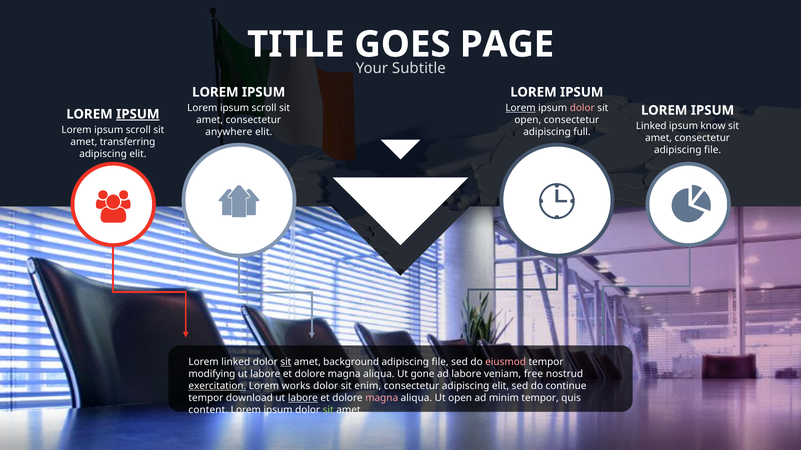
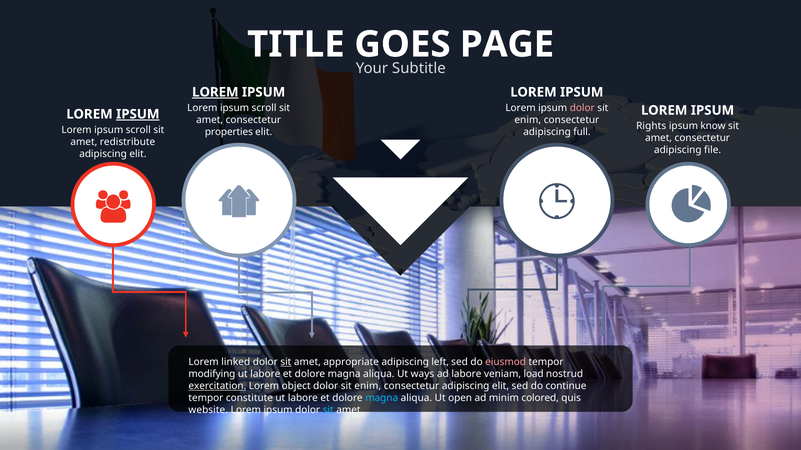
LOREM underline: none -> present (215, 92)
Lorem underline: present -> none (520, 108)
open: open -> enim (528, 120)
Linked: Linked -> Rights (651, 126)
anywhere: anywhere -> properties (229, 132)
transferring: transferring -> redistribute (128, 142)
background: background -> appropriate (351, 362)
file: file -> left (440, 362)
gone: gone -> ways (422, 374)
free: free -> load (534, 374)
works: works -> object (296, 386)
download: download -> constitute (249, 399)
labore underline: present -> none (303, 399)
magna colour: pink -> light blue (382, 399)
minim tempor: tempor -> colored (540, 399)
content: content -> website (208, 411)
sit colour: light green -> light blue (328, 411)
